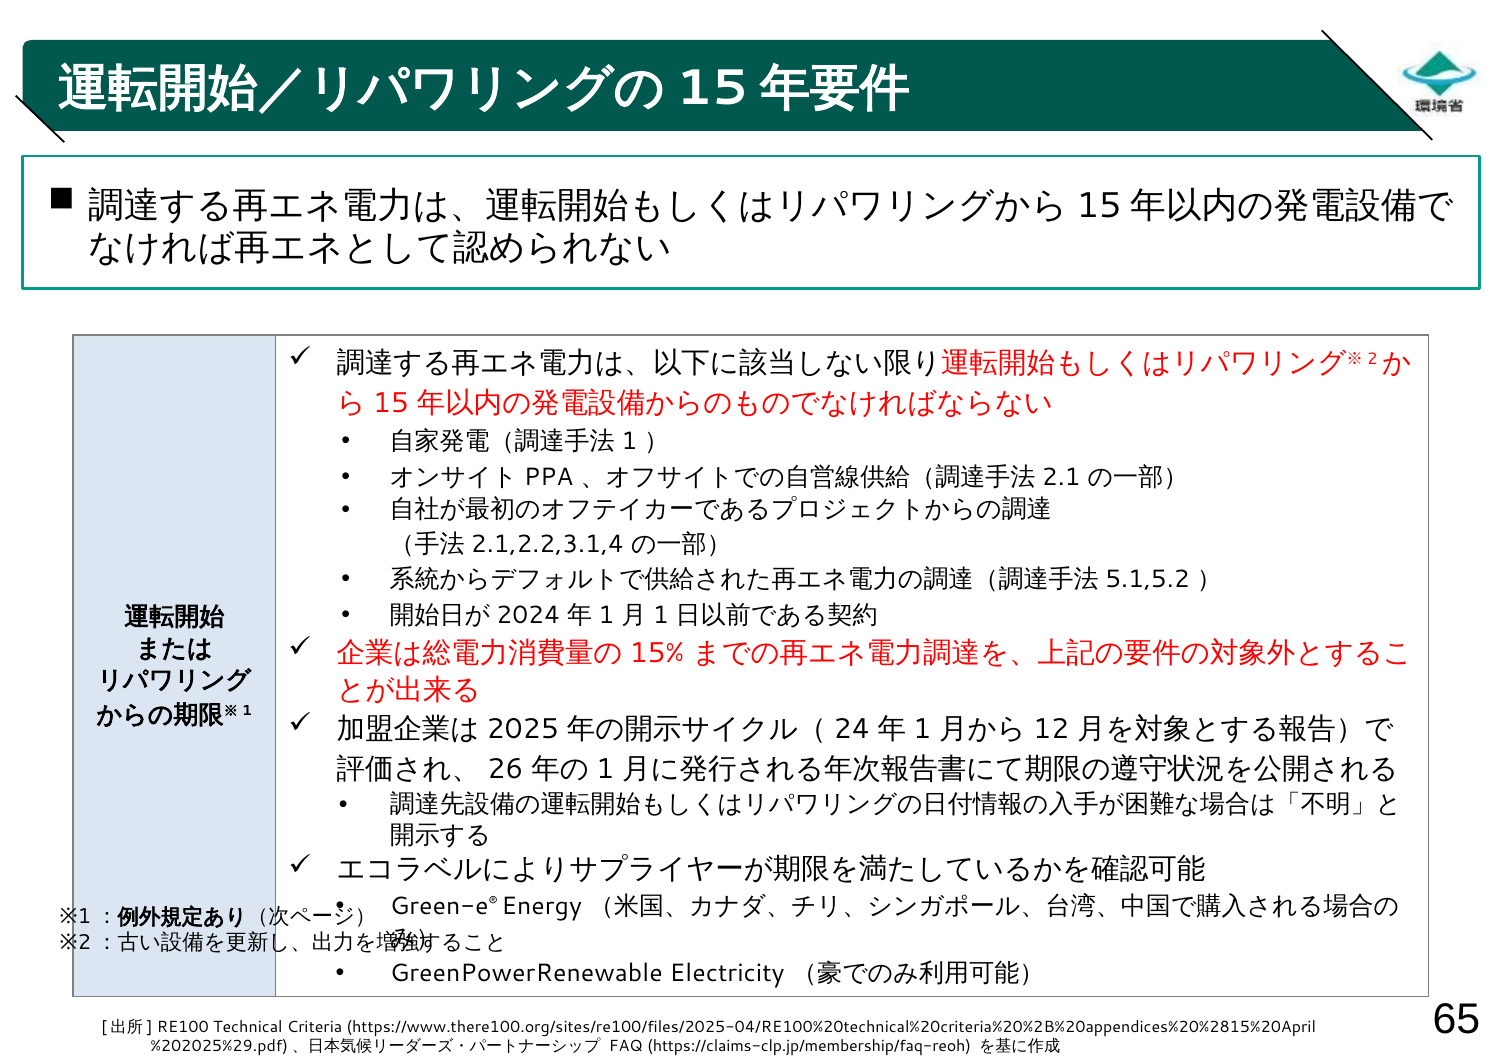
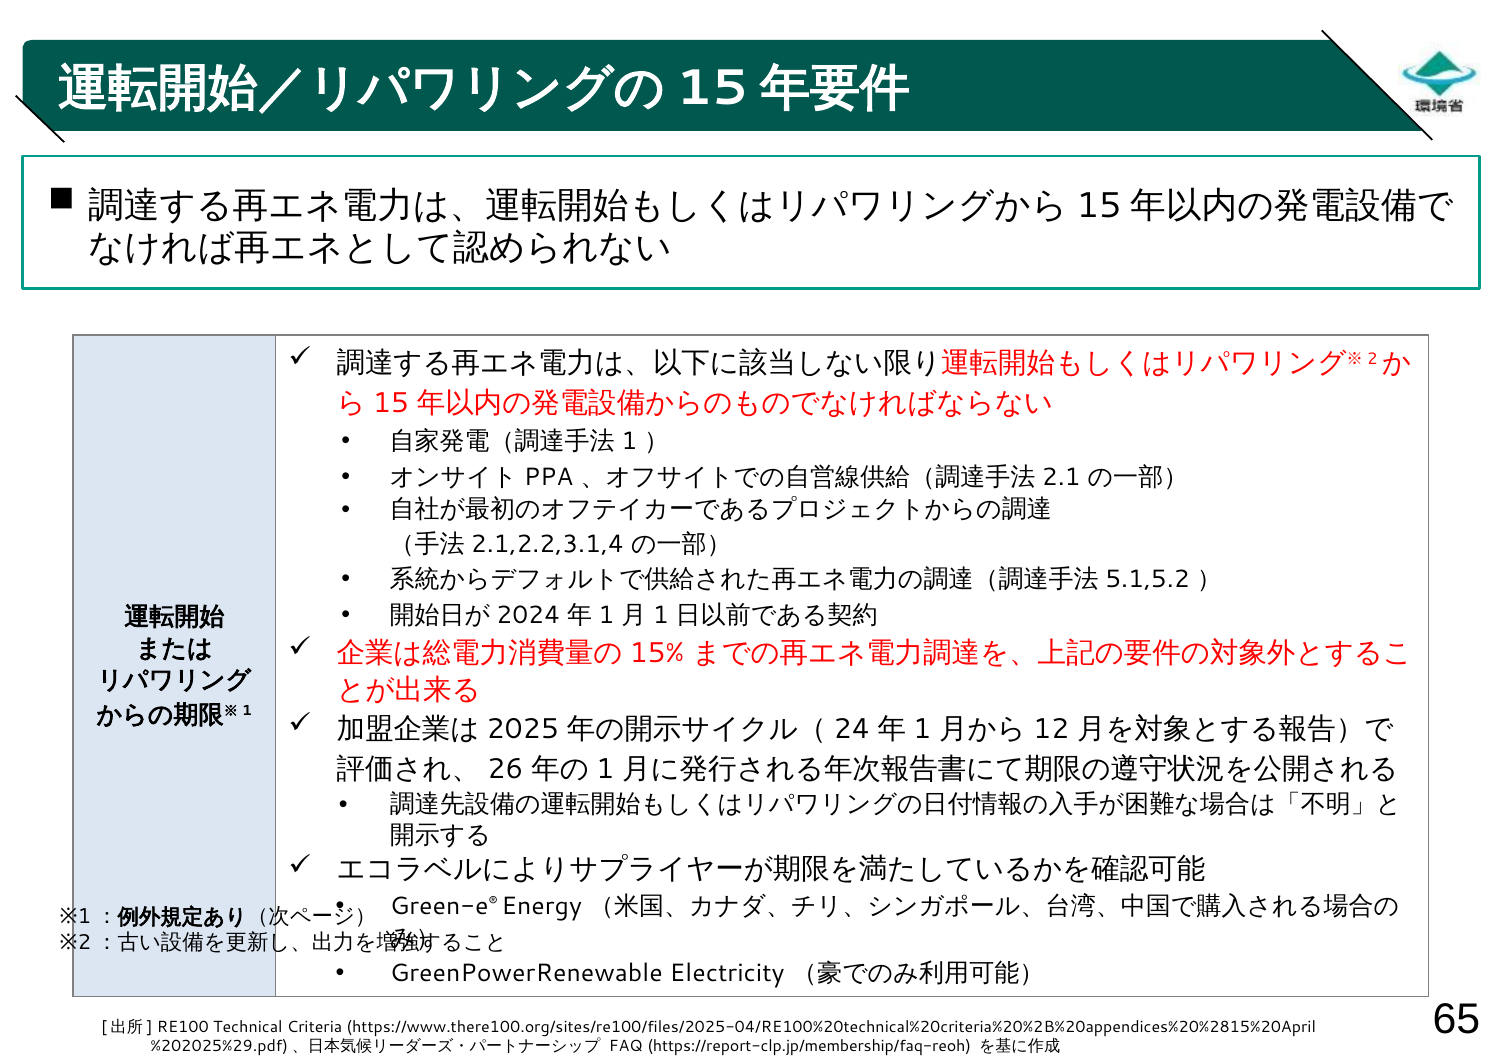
https://claims-clp.jp/membership/faq-reoh: https://claims-clp.jp/membership/faq-reoh -> https://report-clp.jp/membership/faq-reoh (809, 1046)
